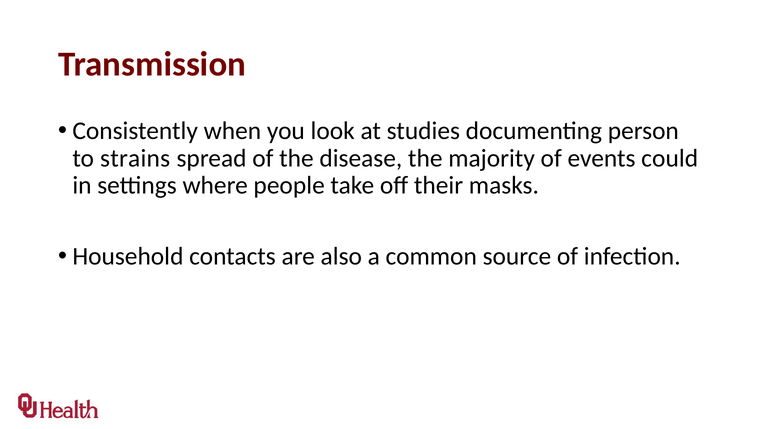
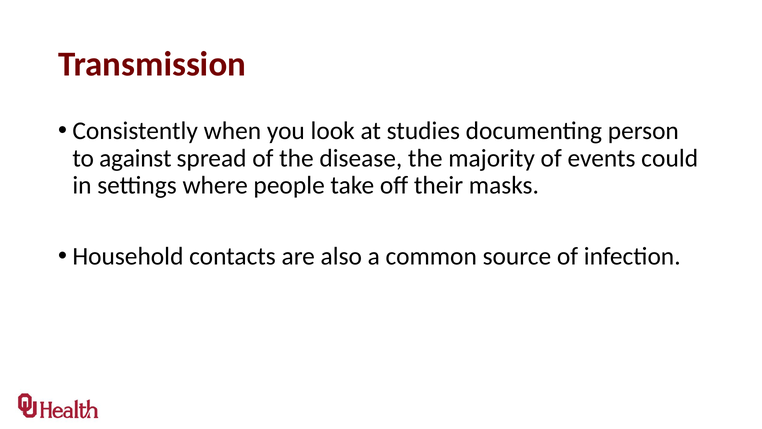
strains: strains -> against (135, 158)
